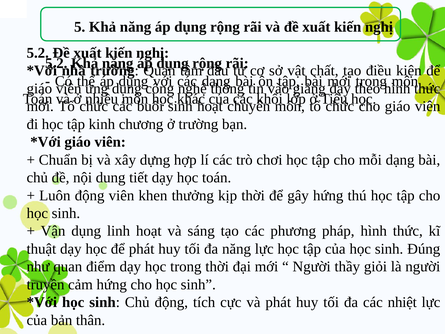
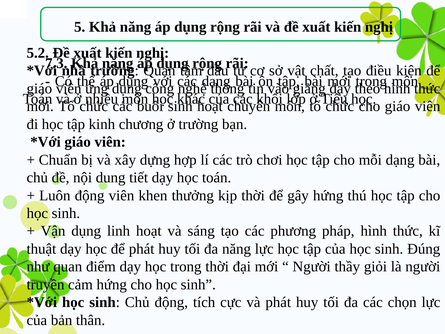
5.2: 5.2 -> 7.3 (56, 63)
nhiệt: nhiệt -> chọn (402, 302)
